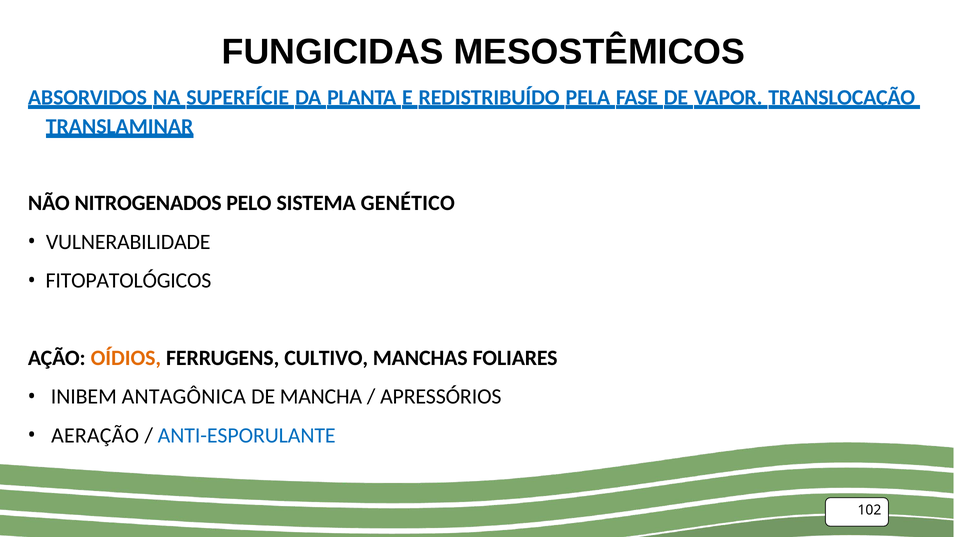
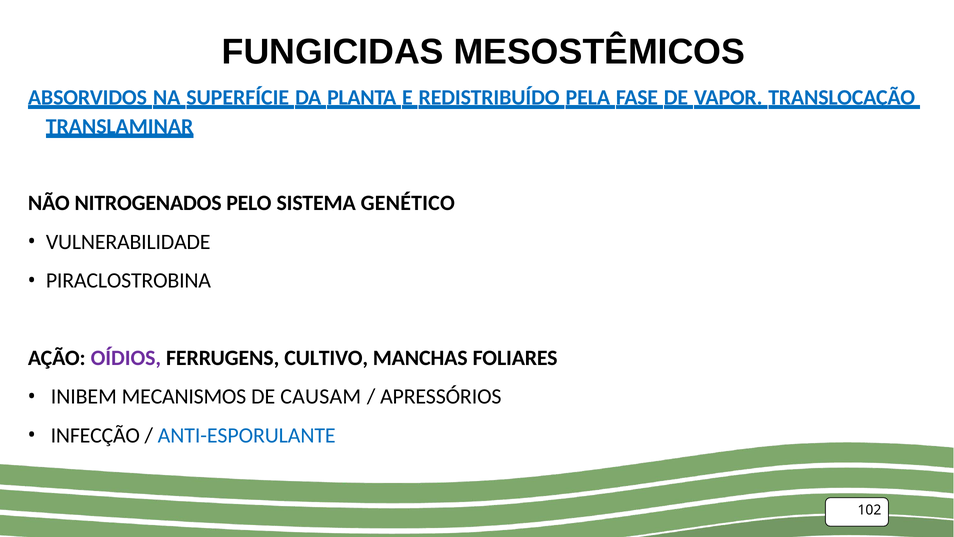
FITOPATOLÓGICOS: FITOPATOLÓGICOS -> PIRACLOSTROBINA (128, 281)
OÍDIOS colour: orange -> purple (126, 358)
ANTAGÔNICA: ANTAGÔNICA -> MECANISMOS (184, 396)
MANCHA: MANCHA -> CAUSAM (321, 396)
AERAÇÃO: AERAÇÃO -> INFECÇÃO (95, 435)
